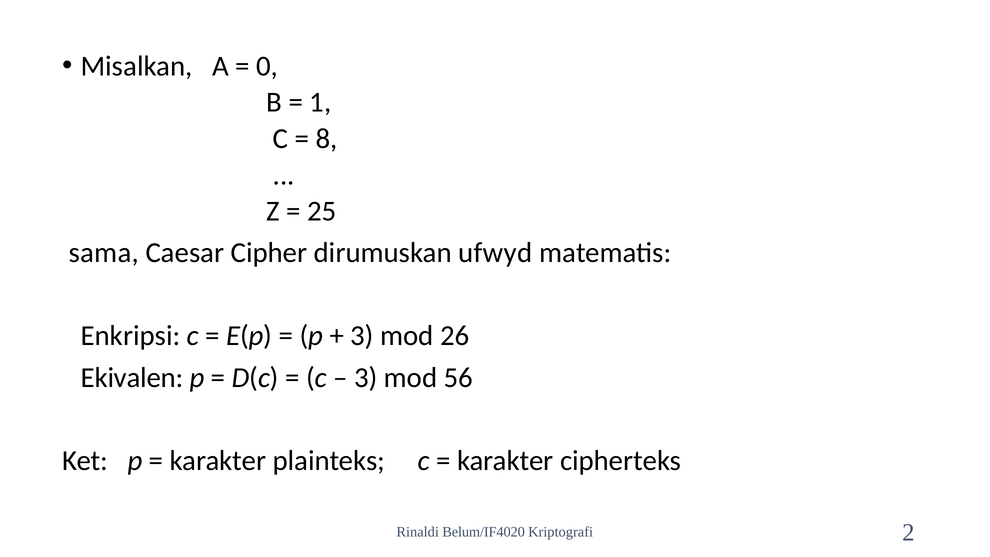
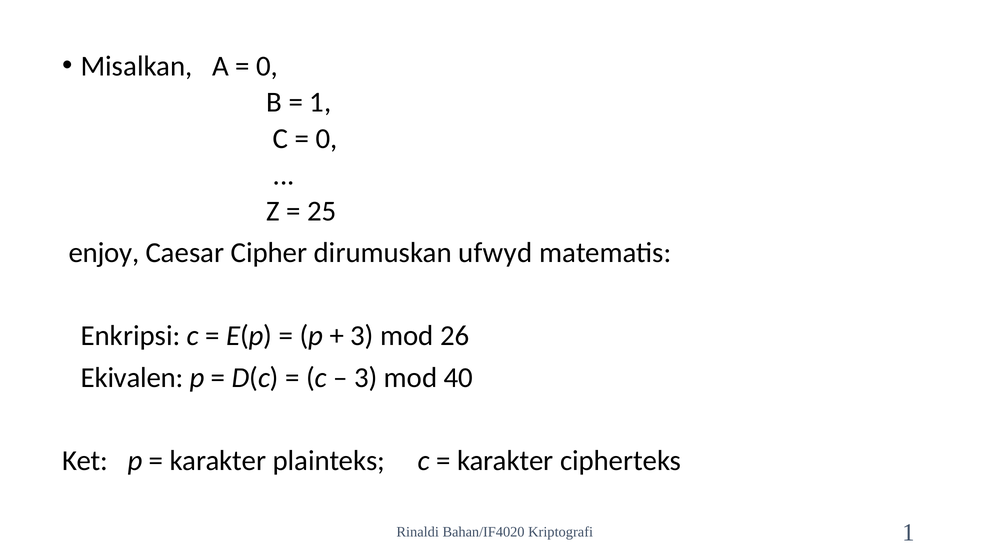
8: 8 -> 0 (326, 139)
sama: sama -> enjoy (104, 253)
56: 56 -> 40 (458, 377)
Belum/IF4020: Belum/IF4020 -> Bahan/IF4020 (484, 532)
Kriptografi 2: 2 -> 1 (908, 533)
